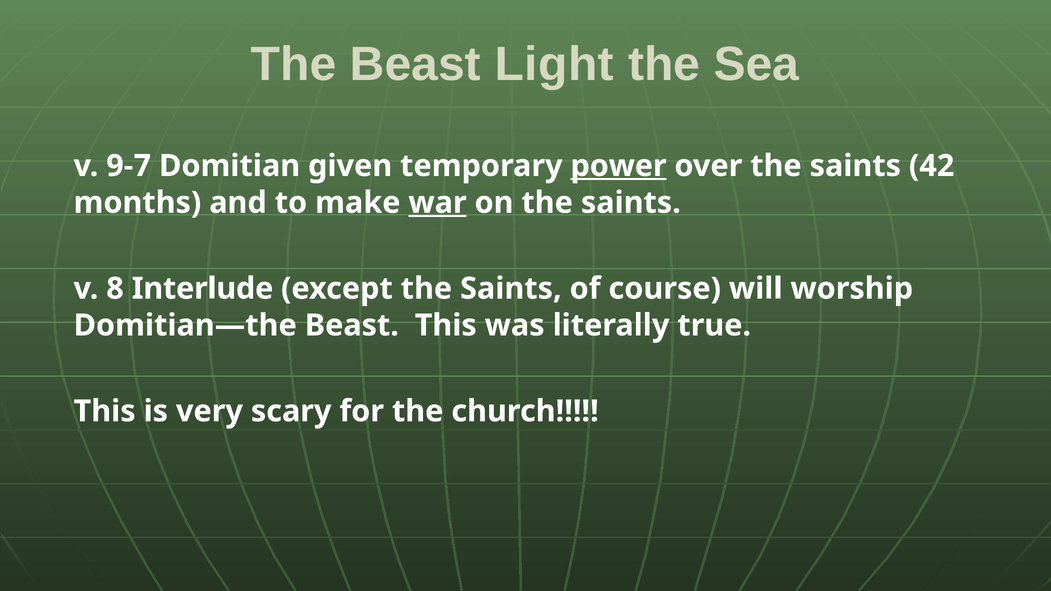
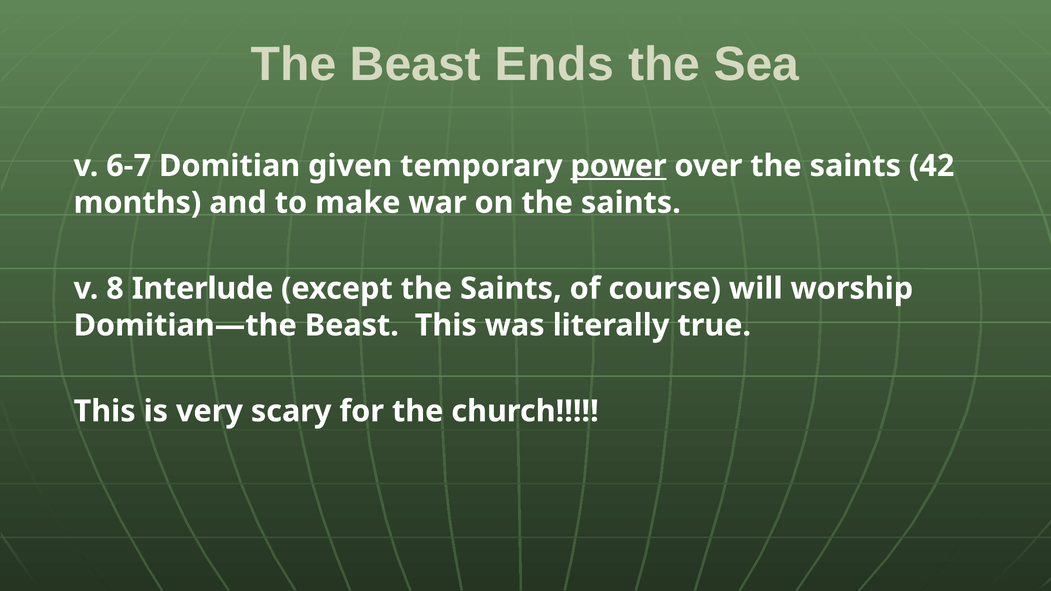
Light: Light -> Ends (554, 65)
9-7: 9-7 -> 6-7 (129, 166)
war underline: present -> none (438, 203)
